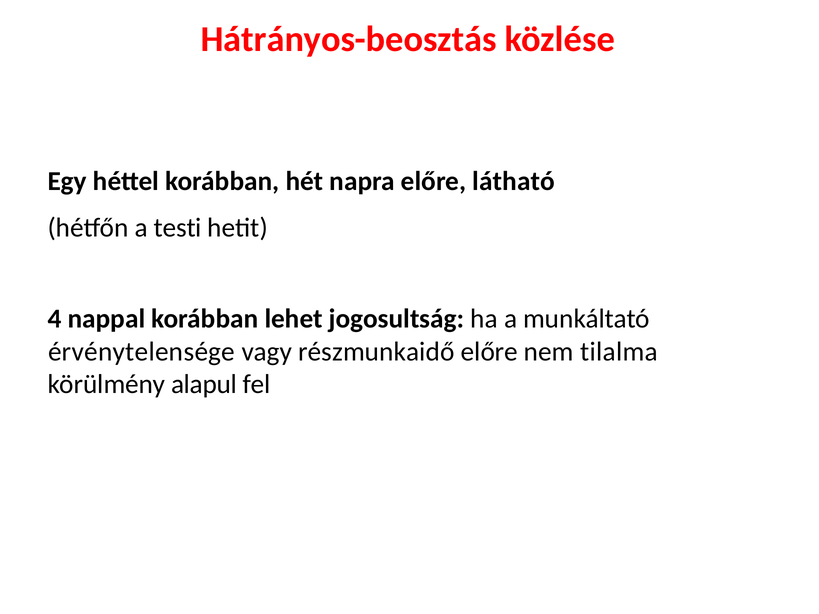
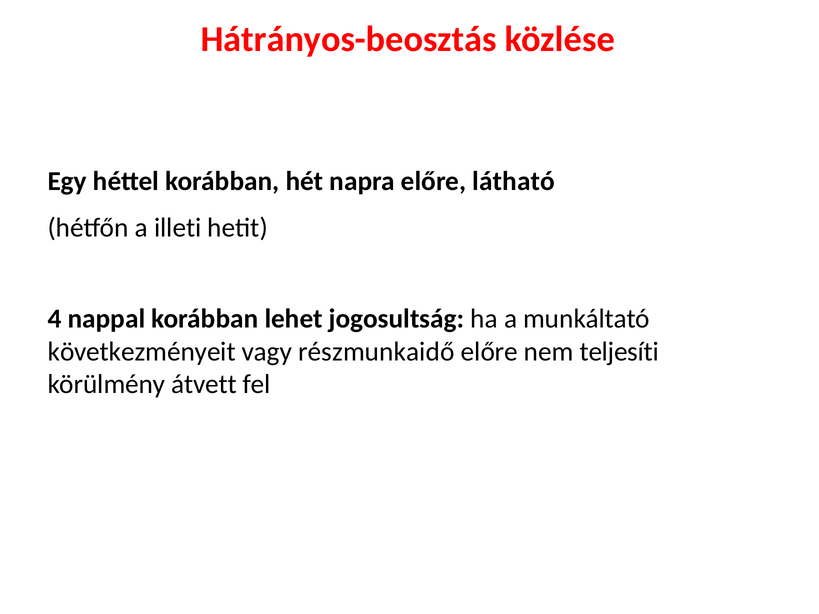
testi: testi -> illeti (178, 228)
érvénytelensége: érvénytelensége -> következményeit (142, 352)
tilalma: tilalma -> teljesíti (619, 352)
alapul: alapul -> átvett (204, 385)
